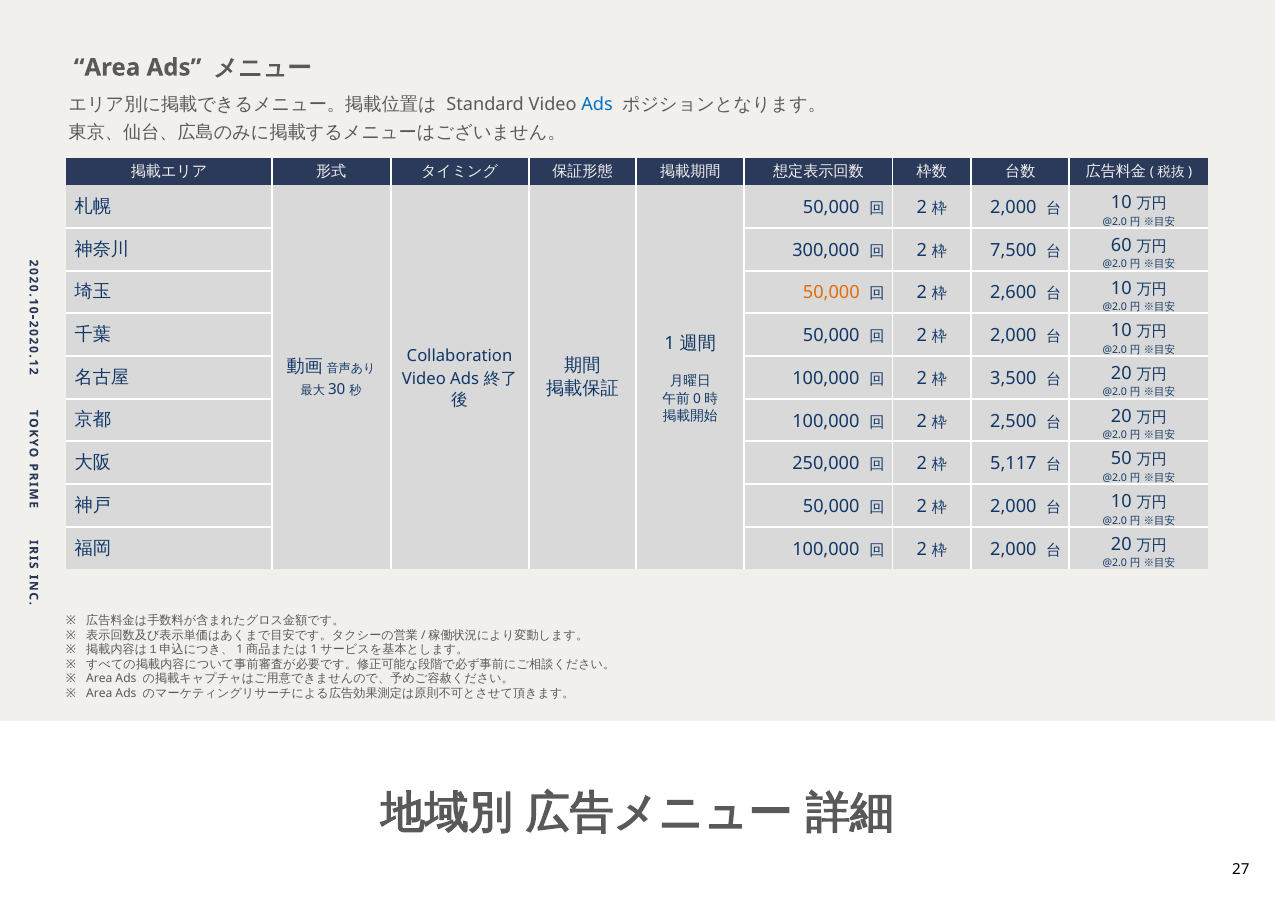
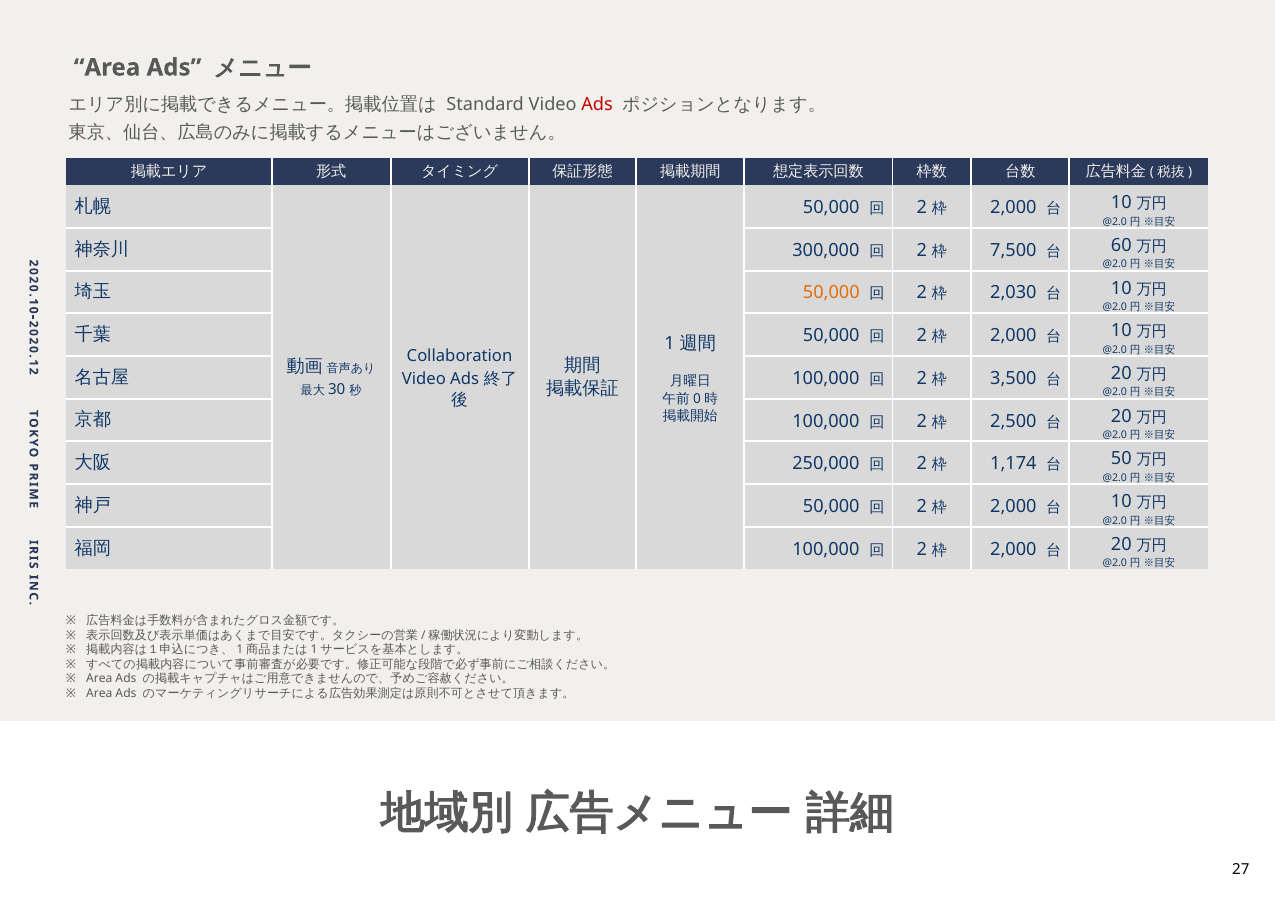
Ads colour: blue -> red (597, 105)
2,600: 2,600 -> 2,030 (1013, 293)
5,117: 5,117 -> 1,174 (1013, 464)
